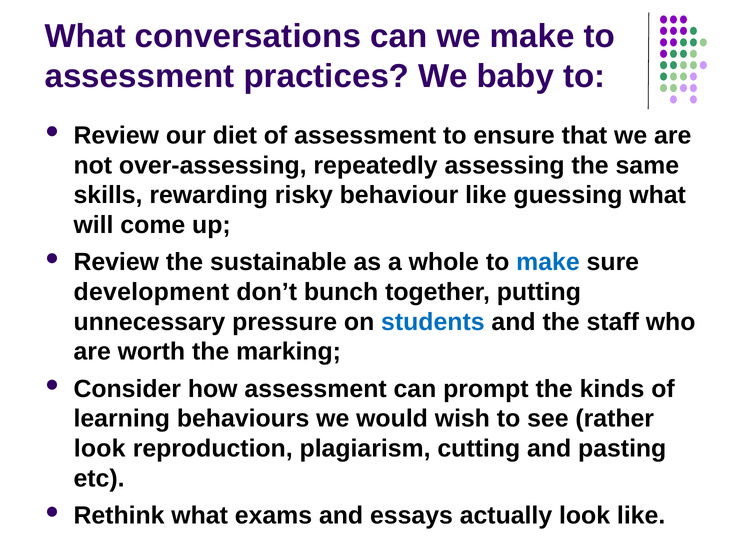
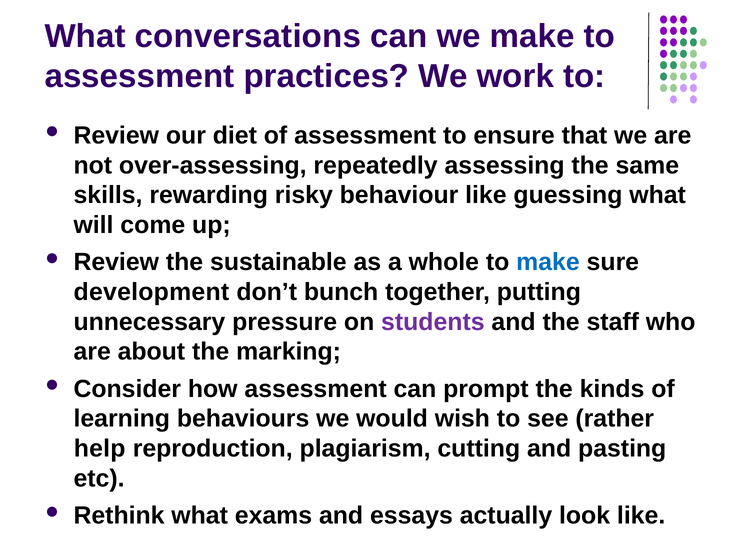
baby: baby -> work (515, 76)
students colour: blue -> purple (433, 322)
worth: worth -> about (151, 352)
look: look -> help (100, 448)
